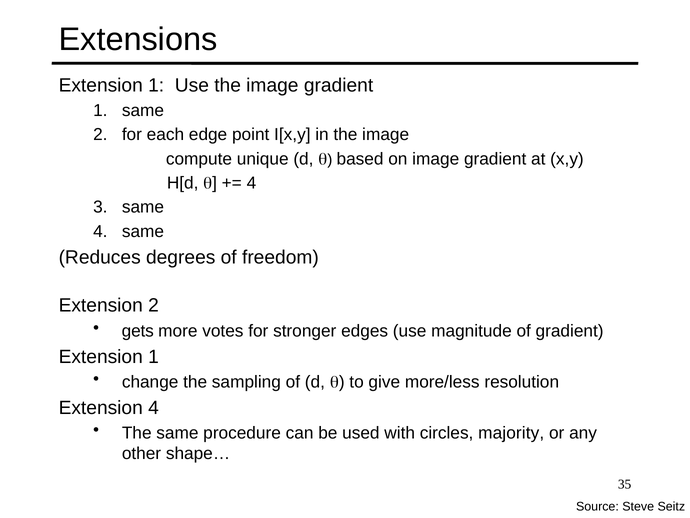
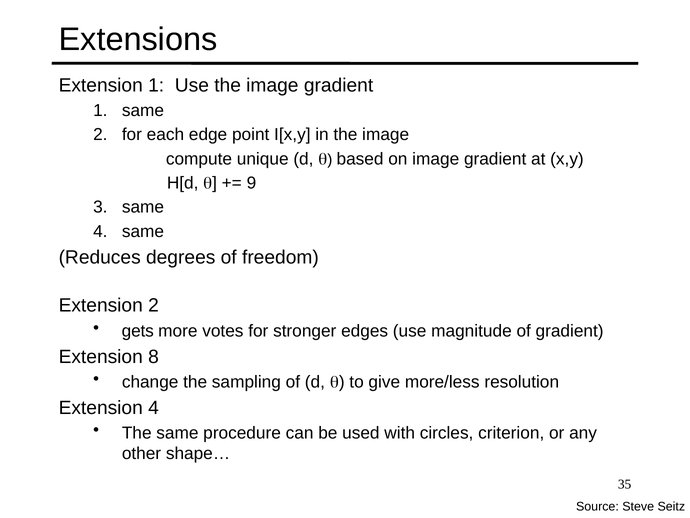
4: 4 -> 9 (251, 183)
1: 1 -> 8 (153, 356)
majority: majority -> criterion (511, 432)
